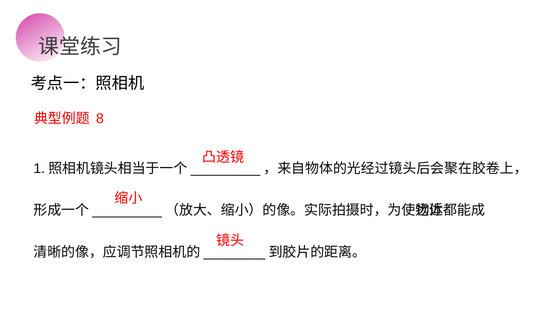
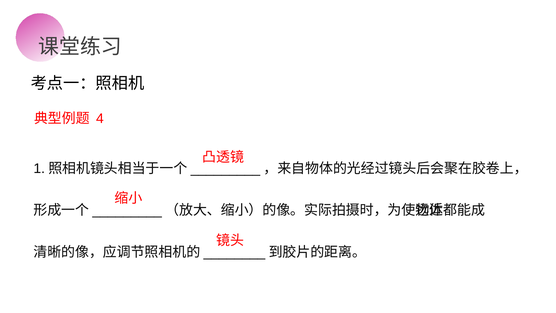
8: 8 -> 4 (100, 119)
